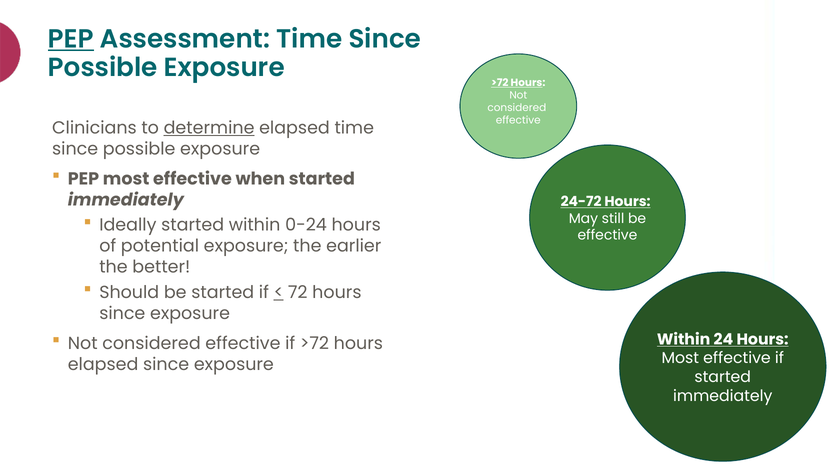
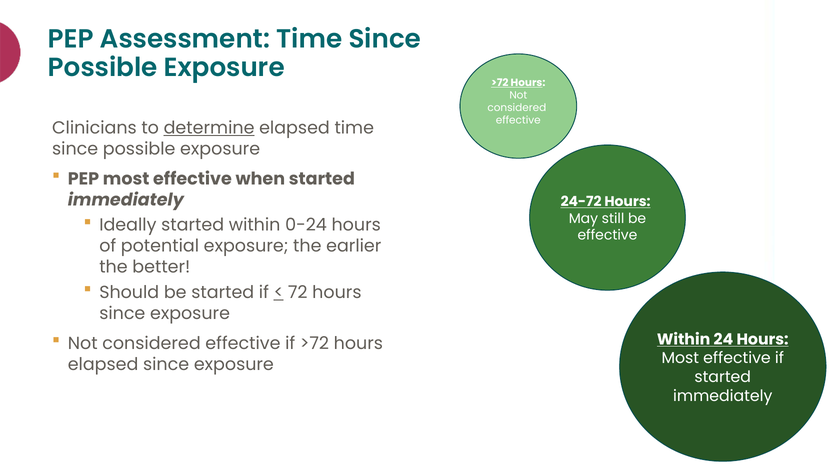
PEP underline: present -> none (71, 39)
